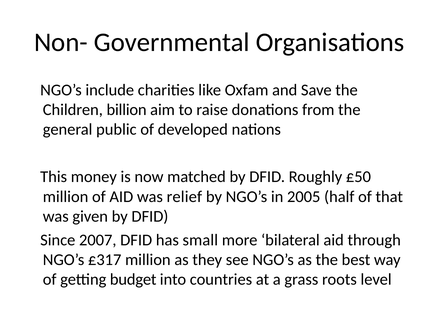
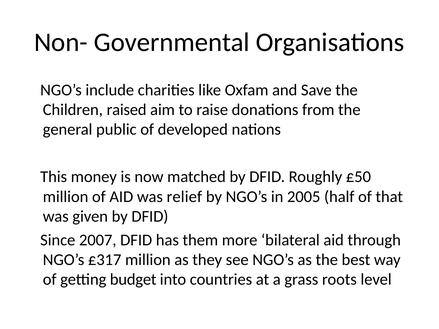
billion: billion -> raised (127, 110)
small: small -> them (200, 240)
